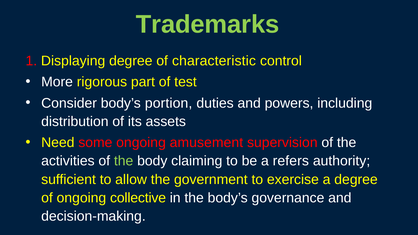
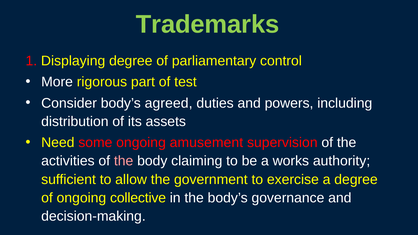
characteristic: characteristic -> parliamentary (214, 61)
portion: portion -> agreed (169, 103)
the colour: light green -> pink (124, 161)
refers: refers -> works (291, 161)
